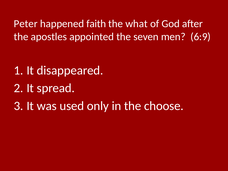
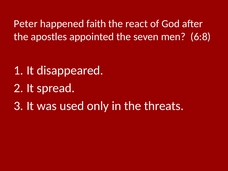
what: what -> react (137, 24)
6:9: 6:9 -> 6:8 (201, 37)
choose: choose -> threats (164, 106)
